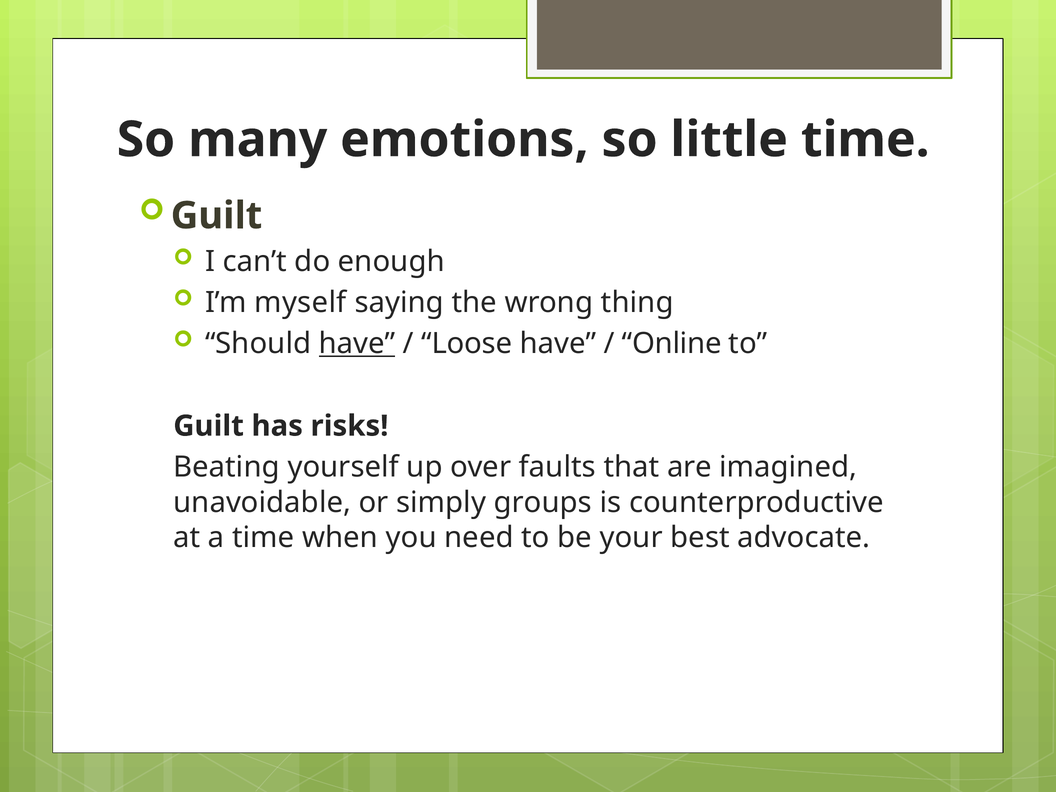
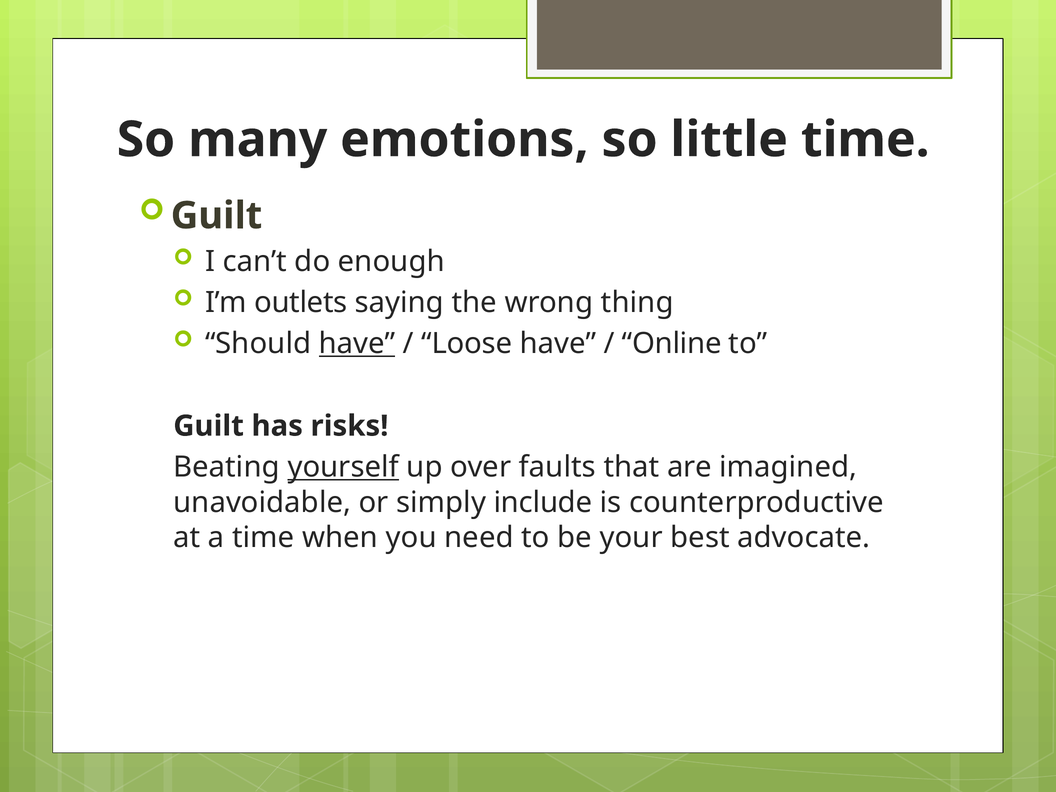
myself: myself -> outlets (301, 303)
yourself underline: none -> present (343, 467)
groups: groups -> include (543, 502)
